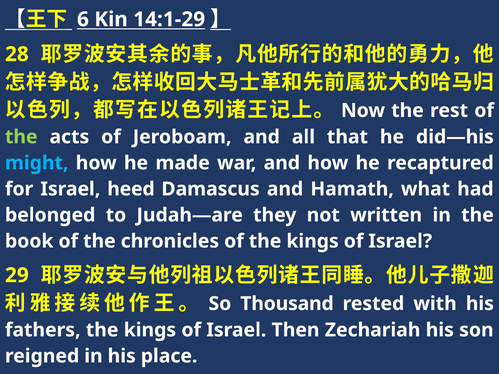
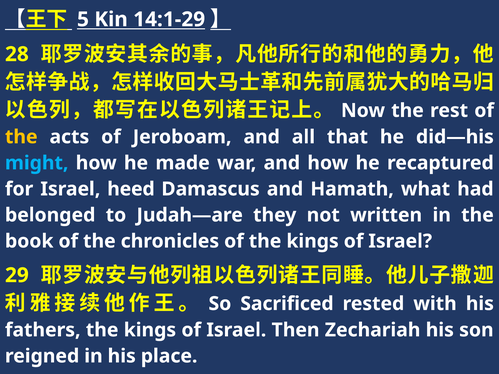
6: 6 -> 5 (83, 19)
the colour: light green -> yellow (21, 137)
Thousand: Thousand -> Sacrificed (287, 304)
